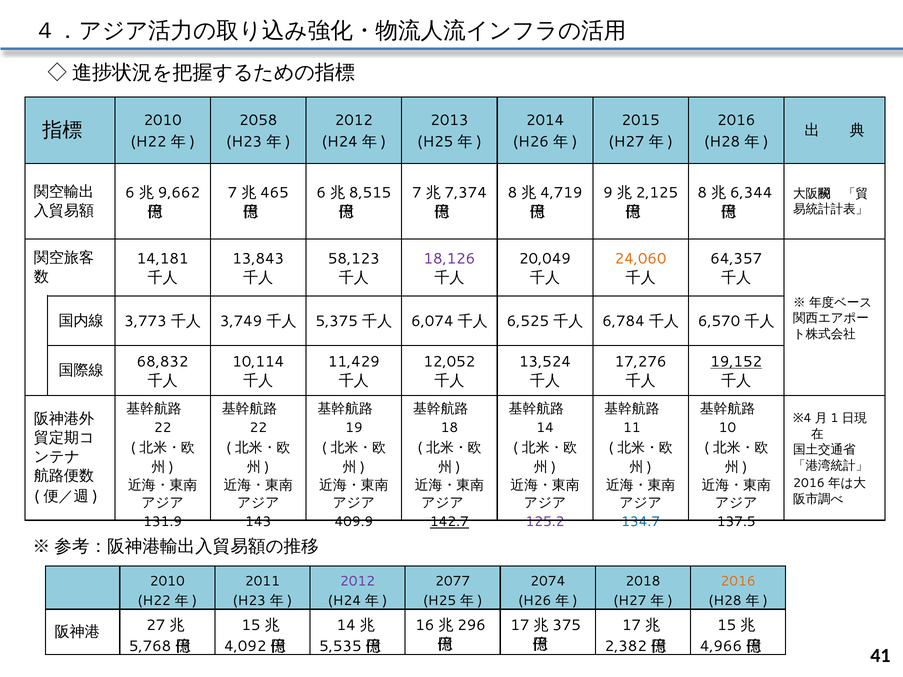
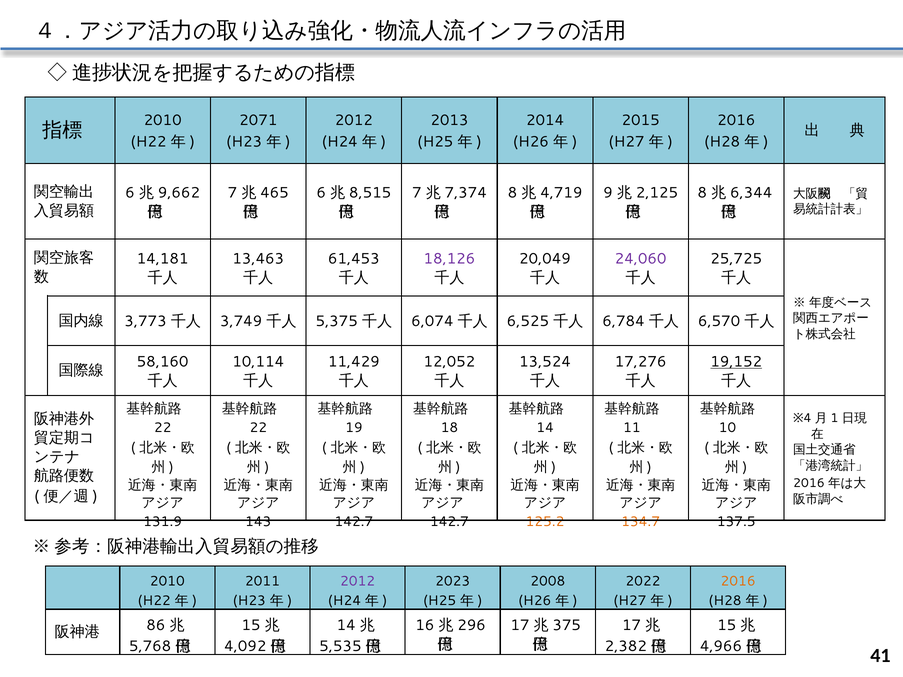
2058: 2058 -> 2071 (258, 120)
13,843: 13,843 -> 13,463 (258, 259)
58,123: 58,123 -> 61,453 (354, 259)
24,060 colour: orange -> purple (641, 259)
64,357: 64,357 -> 25,725 (736, 259)
68,832: 68,832 -> 58,160 (163, 362)
409.9: 409.9 -> 142.7 (354, 522)
142.7 underline: present -> none (449, 522)
125.2 colour: purple -> orange (545, 522)
134.7 colour: blue -> orange (641, 522)
2077: 2077 -> 2023 (453, 581)
2074: 2074 -> 2008 (548, 581)
2018: 2018 -> 2022 (643, 581)
27: 27 -> 86 (156, 625)
